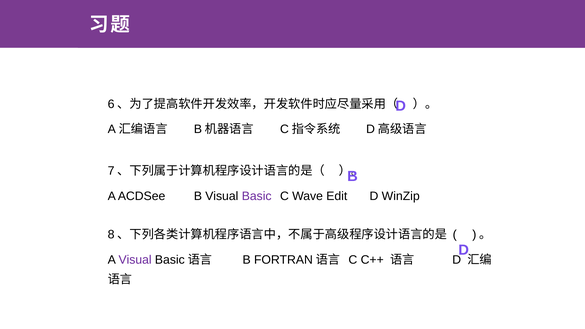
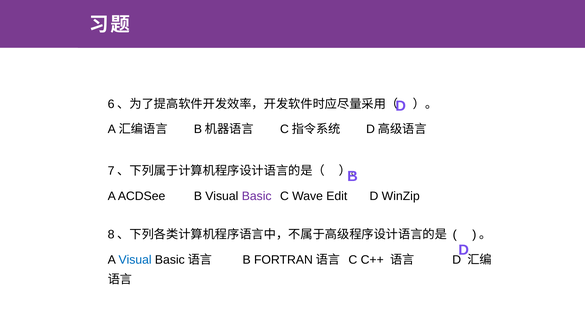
Visual colour: purple -> blue (135, 260)
